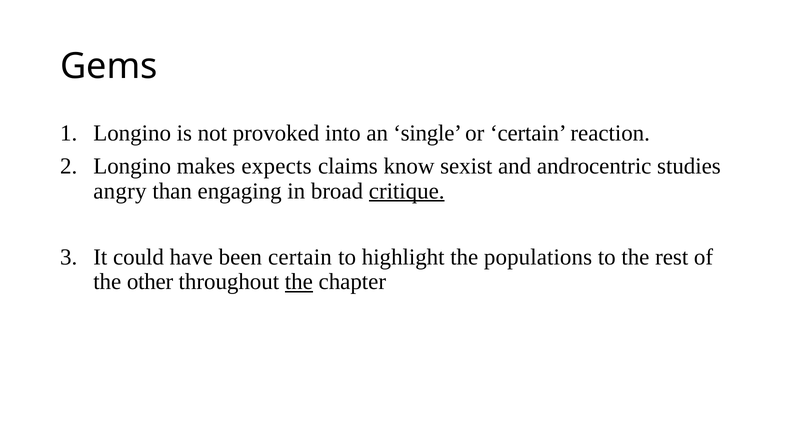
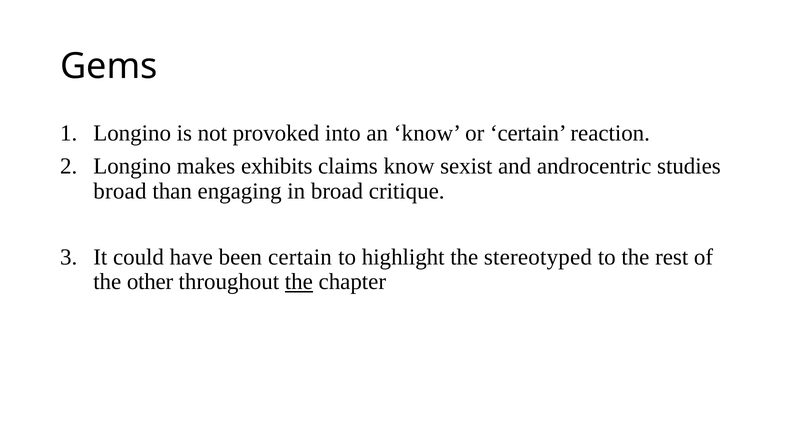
an single: single -> know (427, 133)
expects: expects -> exhibits (277, 166)
angry: angry -> broad (120, 191)
critique underline: present -> none (407, 191)
populations: populations -> stereotyped (538, 257)
